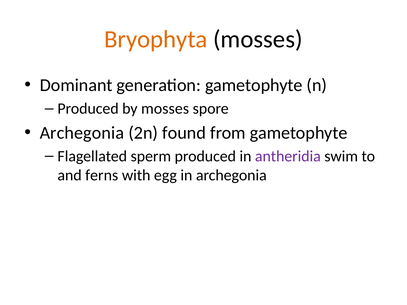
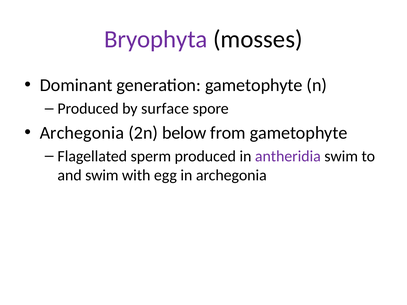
Bryophyta colour: orange -> purple (156, 39)
by mosses: mosses -> surface (165, 109)
found: found -> below (184, 133)
and ferns: ferns -> swim (102, 175)
